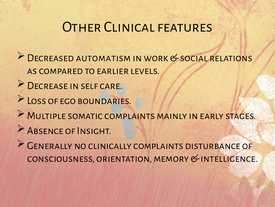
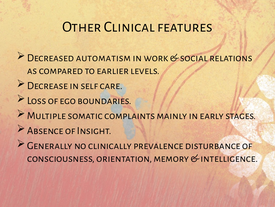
clinically complaints: complaints -> prevalence (158, 145)
